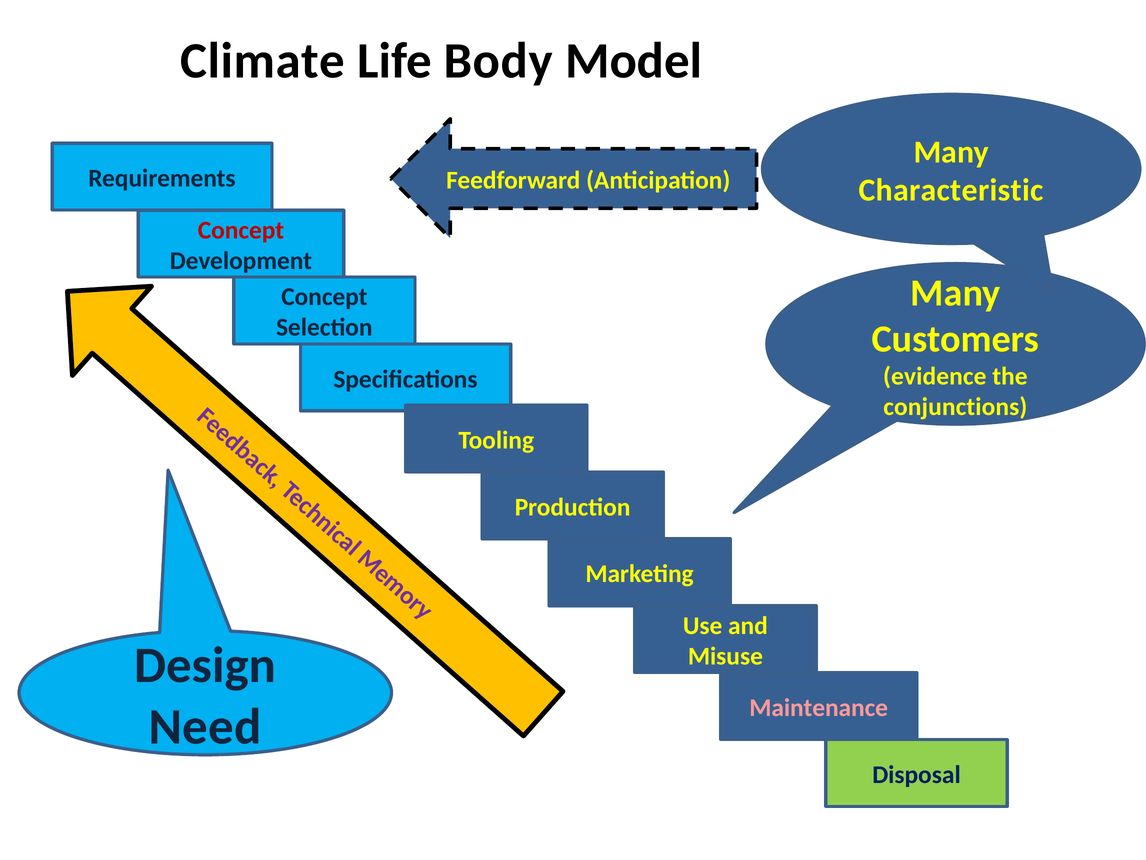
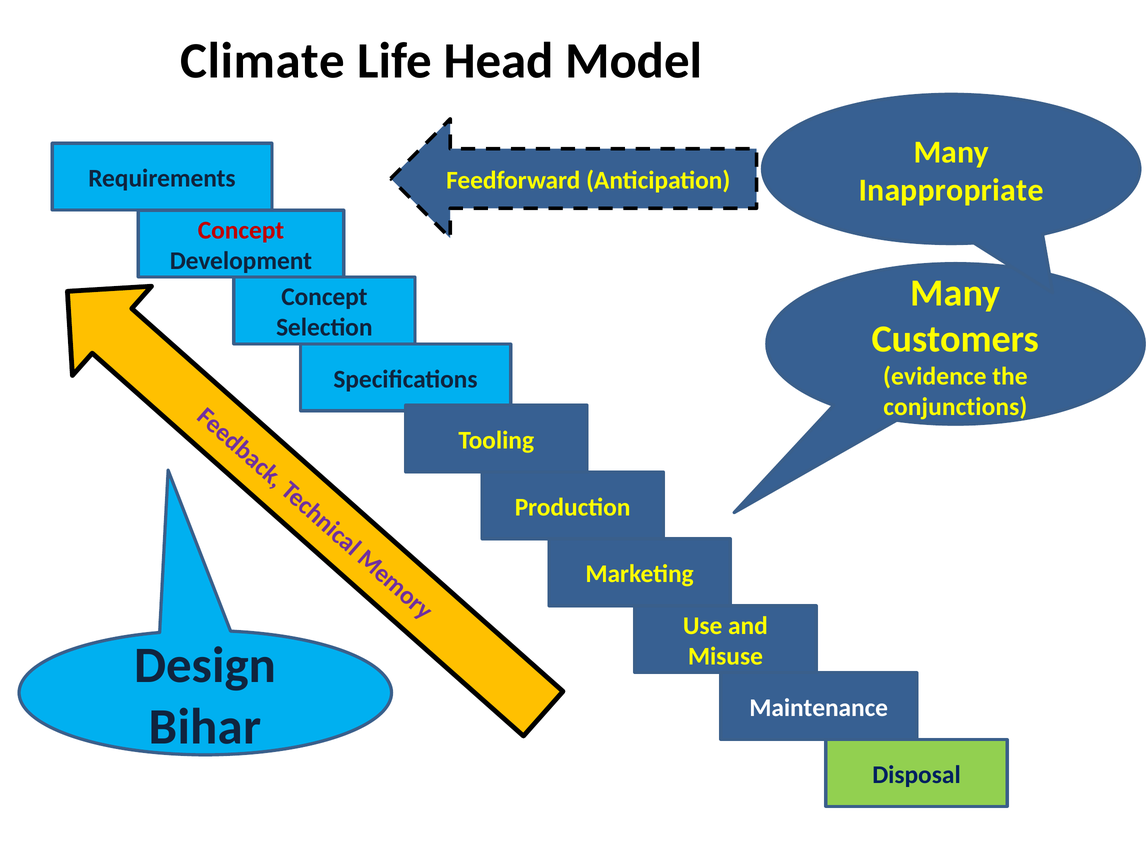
Body: Body -> Head (499, 61)
Characteristic: Characteristic -> Inappropriate (951, 190)
Maintenance colour: pink -> white (819, 707)
Need: Need -> Bihar (205, 726)
